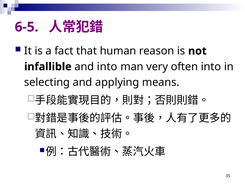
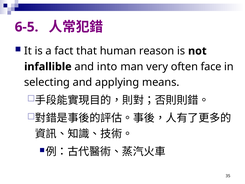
often into: into -> face (211, 67)
